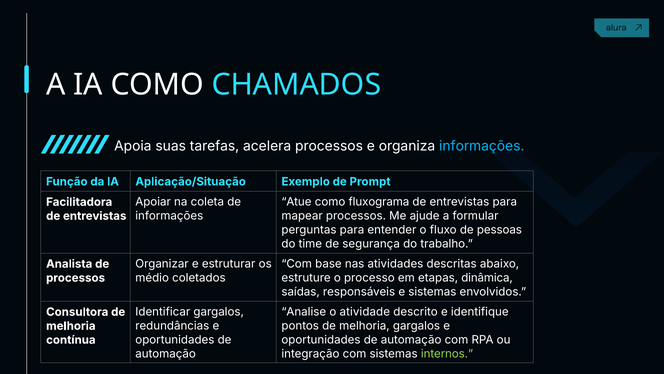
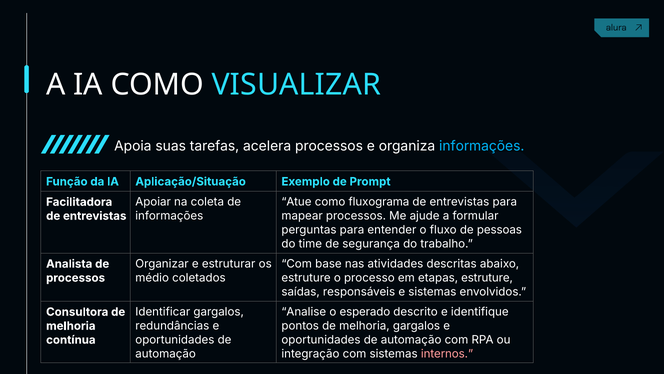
CHAMADOS: CHAMADOS -> VISUALIZAR (296, 84)
etapas dinâmica: dinâmica -> estruture (487, 278)
atividade: atividade -> esperado (365, 312)
internos colour: light green -> pink (447, 353)
